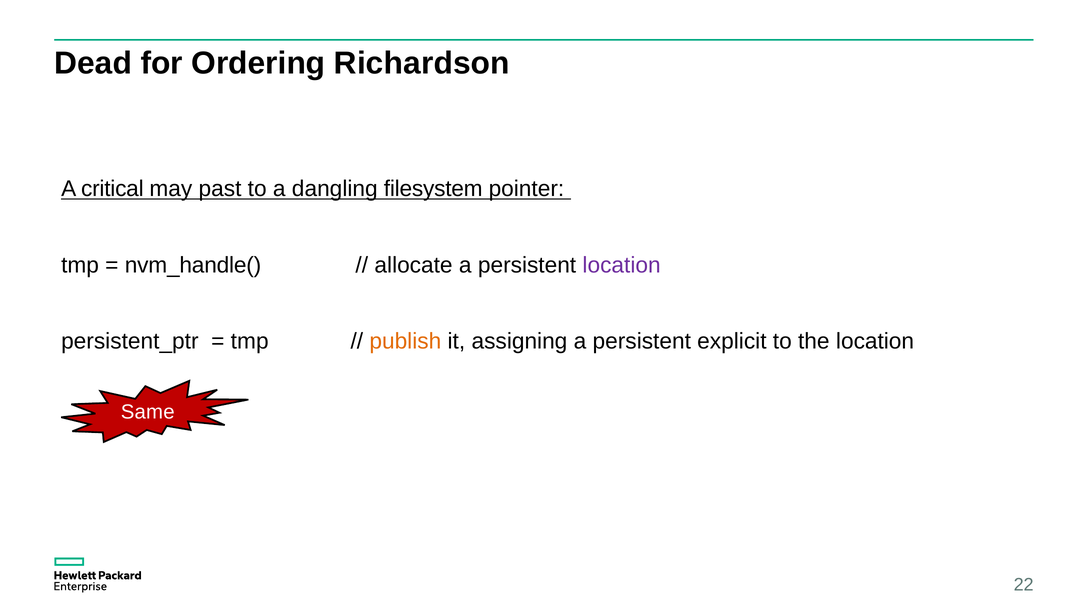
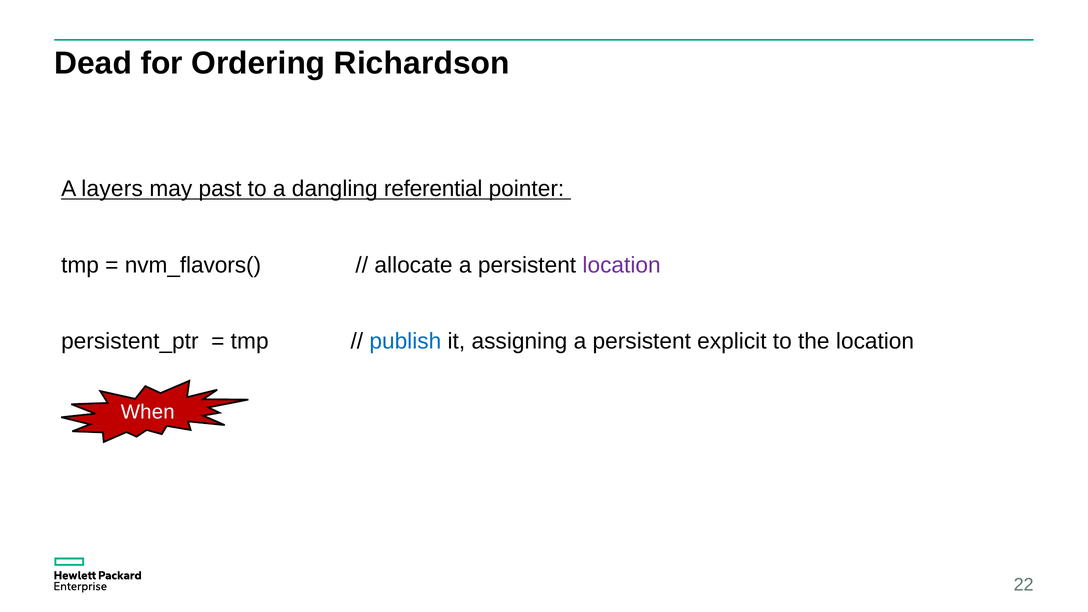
critical: critical -> layers (112, 189)
filesystem: filesystem -> referential (433, 189)
nvm_handle(: nvm_handle( -> nvm_flavors( (193, 265)
publish colour: orange -> blue (405, 341)
Same: Same -> When (148, 412)
